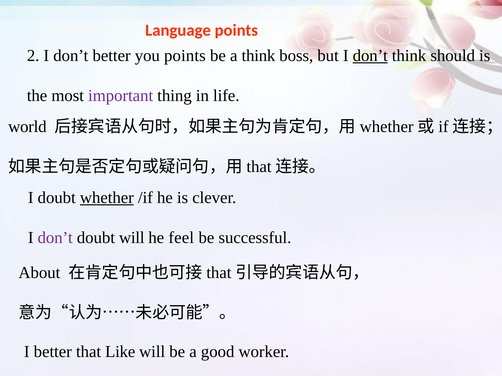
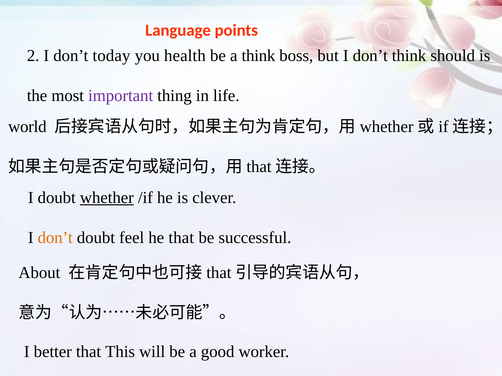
don’t better: better -> today (111, 56)
you points: points -> health (185, 56)
don’t underline: present -> none (370, 56)
don’t colour: purple -> orange (55, 238)
doubt will: will -> feel (132, 238)
he feel: feel -> that (181, 238)
Like: Like -> This (120, 352)
